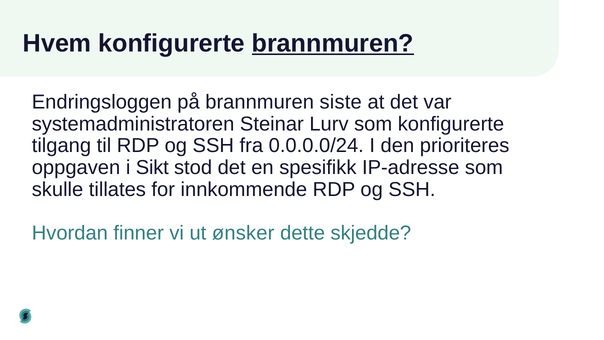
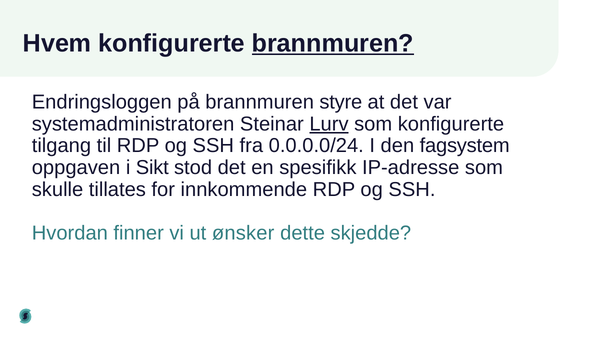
siste: siste -> styre (341, 102)
Lurv underline: none -> present (329, 124)
prioriteres: prioriteres -> fagsystem (465, 146)
